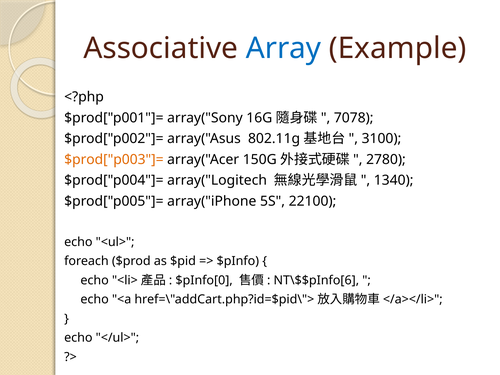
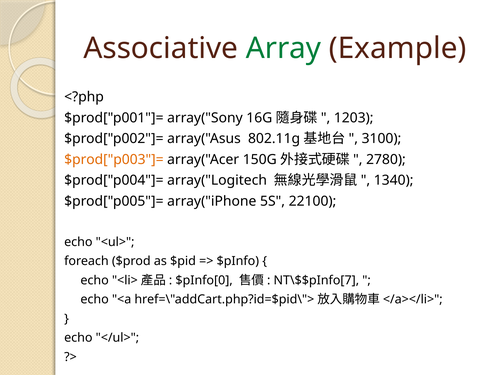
Array colour: blue -> green (284, 48)
7078: 7078 -> 1203 (354, 118)
NT\$$pInfo[6: NT\$$pInfo[6 -> NT\$$pInfo[7 (316, 280)
